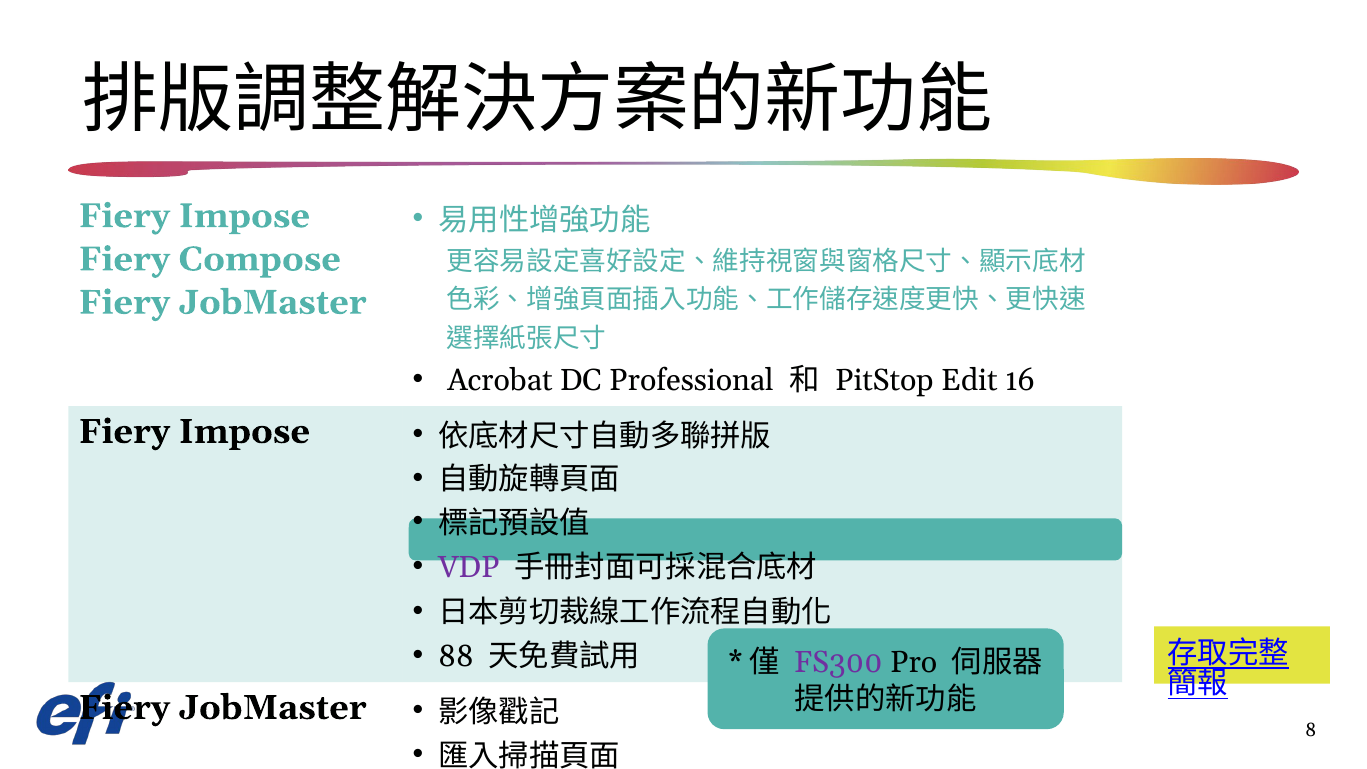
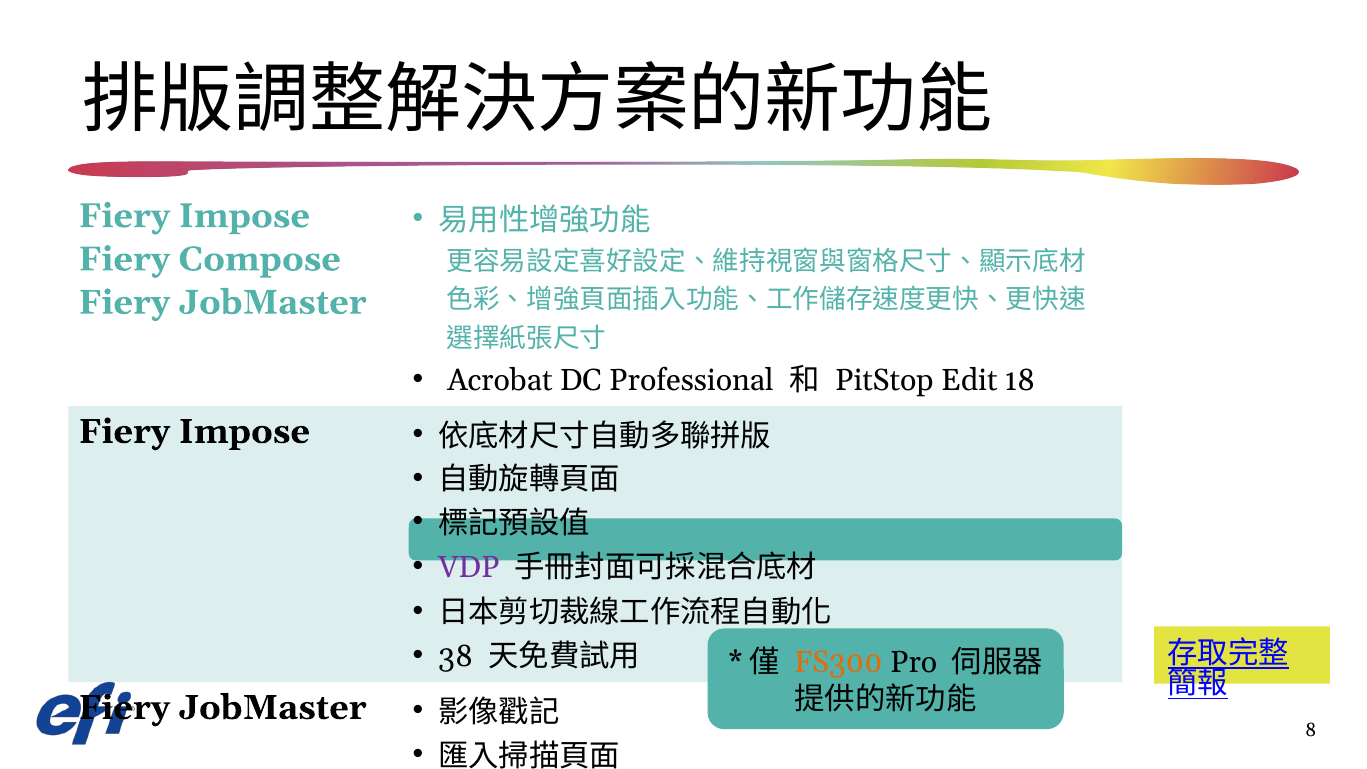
16: 16 -> 18 (1020, 381)
88: 88 -> 38 (456, 657)
FS300 colour: purple -> orange (838, 663)
